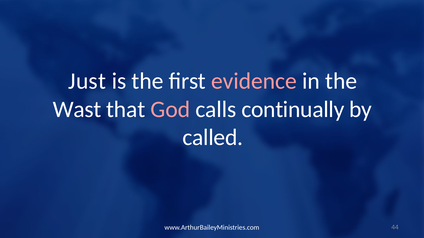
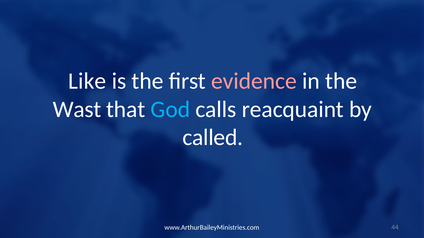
Just: Just -> Like (87, 81)
God colour: pink -> light blue (170, 110)
continually: continually -> reacquaint (293, 110)
